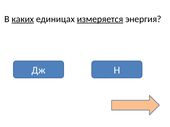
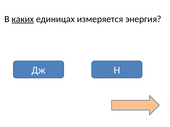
измеряется underline: present -> none (100, 19)
